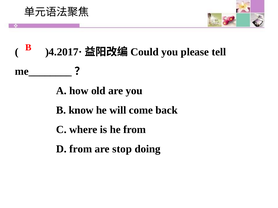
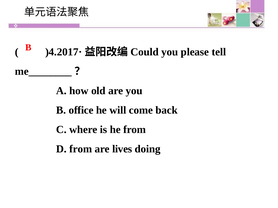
know: know -> office (81, 110)
stop: stop -> lives (122, 149)
